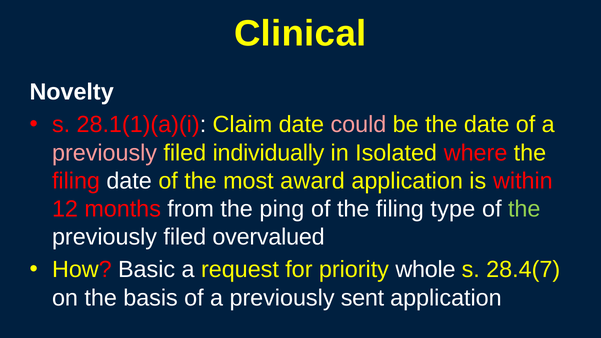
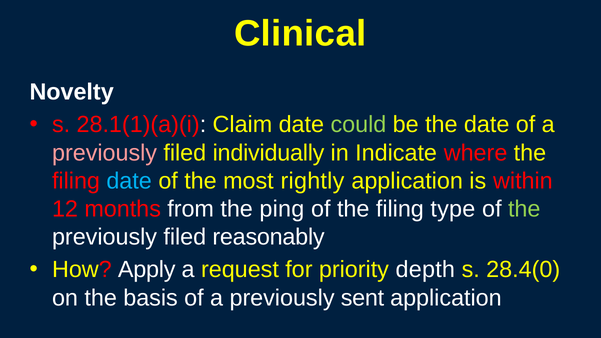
could colour: pink -> light green (358, 125)
Isolated: Isolated -> Indicate (396, 153)
date colour: white -> light blue (129, 181)
award: award -> rightly (312, 181)
overvalued: overvalued -> reasonably (269, 237)
Basic: Basic -> Apply (147, 270)
whole: whole -> depth (425, 270)
28.4(7: 28.4(7 -> 28.4(0 (523, 270)
